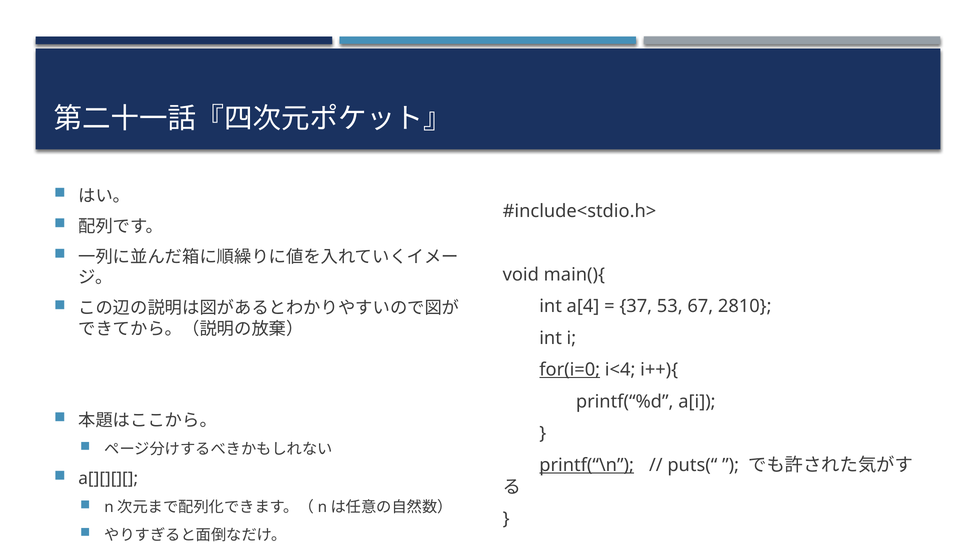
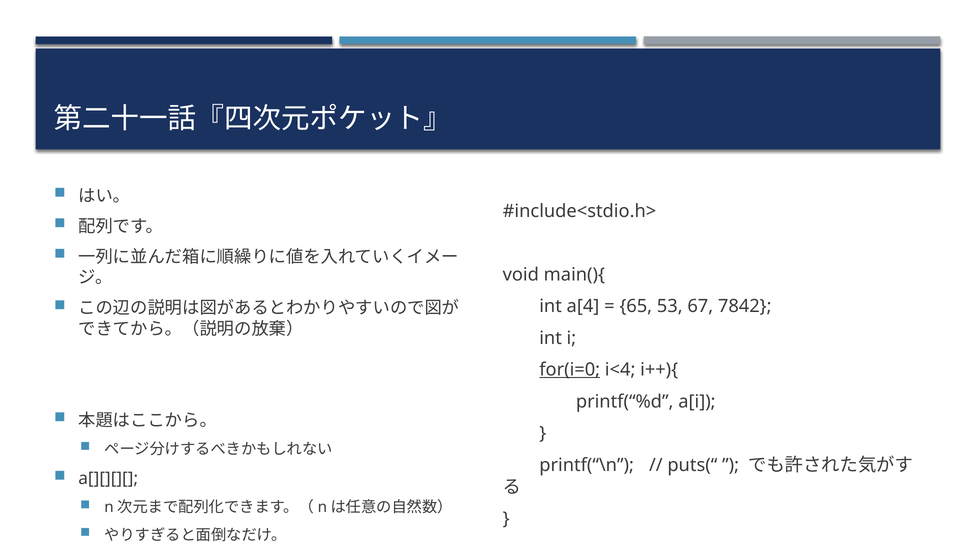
37: 37 -> 65 (636, 306)
2810: 2810 -> 7842 (745, 306)
printf(“\n underline: present -> none (587, 465)
